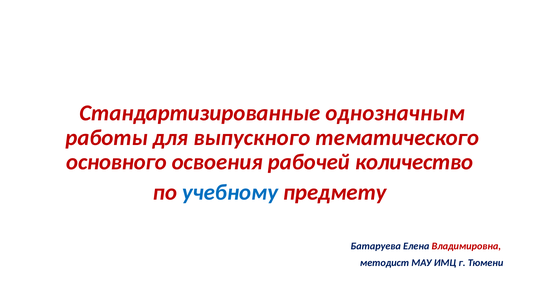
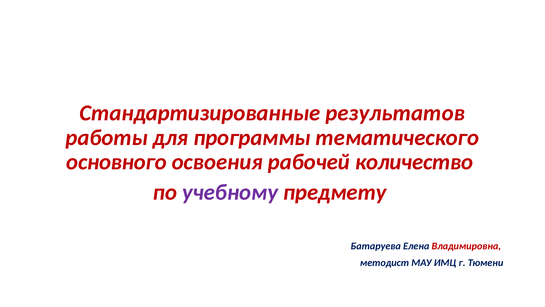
однозначным: однозначным -> результатов (395, 113)
выпускного: выпускного -> программы (252, 137)
учебному colour: blue -> purple (230, 192)
